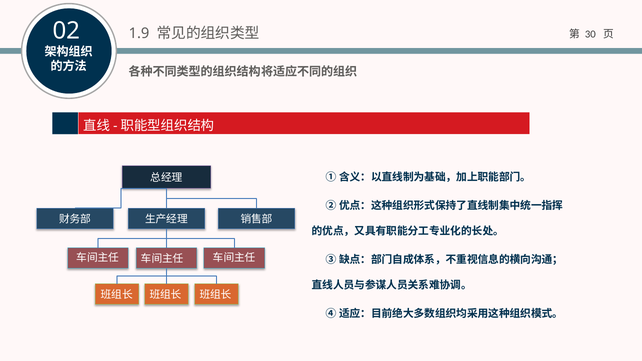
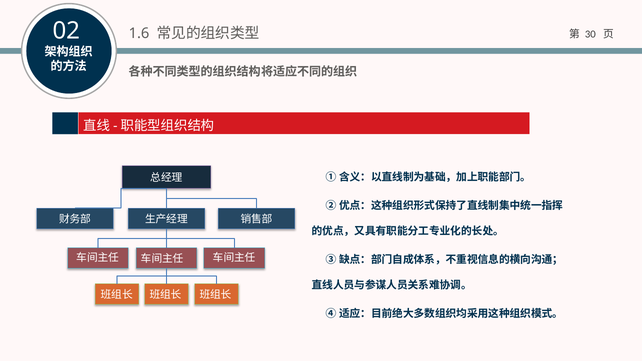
1.9: 1.9 -> 1.6 (139, 34)
